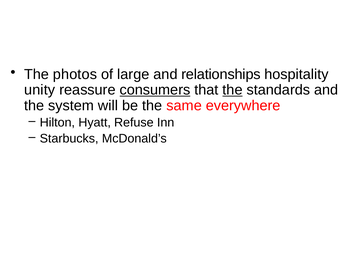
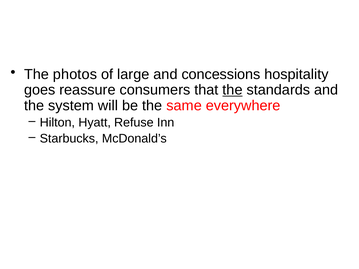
relationships: relationships -> concessions (221, 74)
unity: unity -> goes (40, 90)
consumers underline: present -> none (155, 90)
